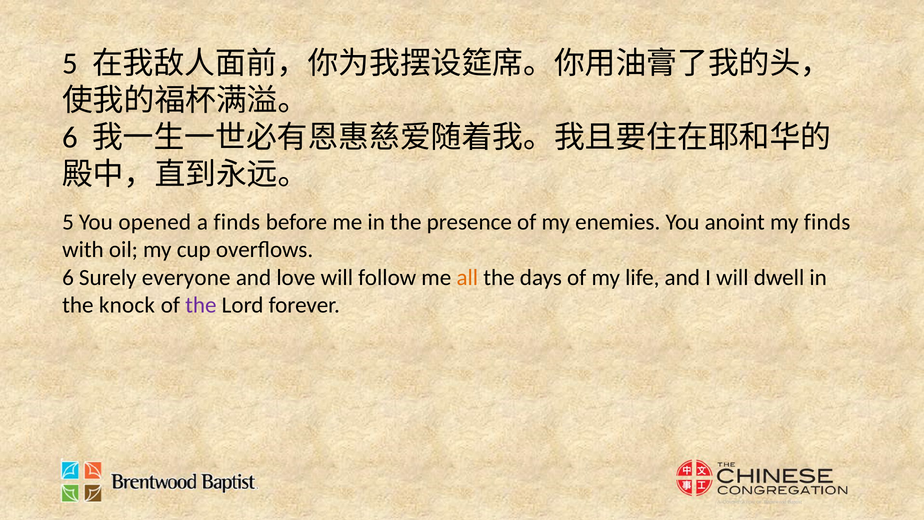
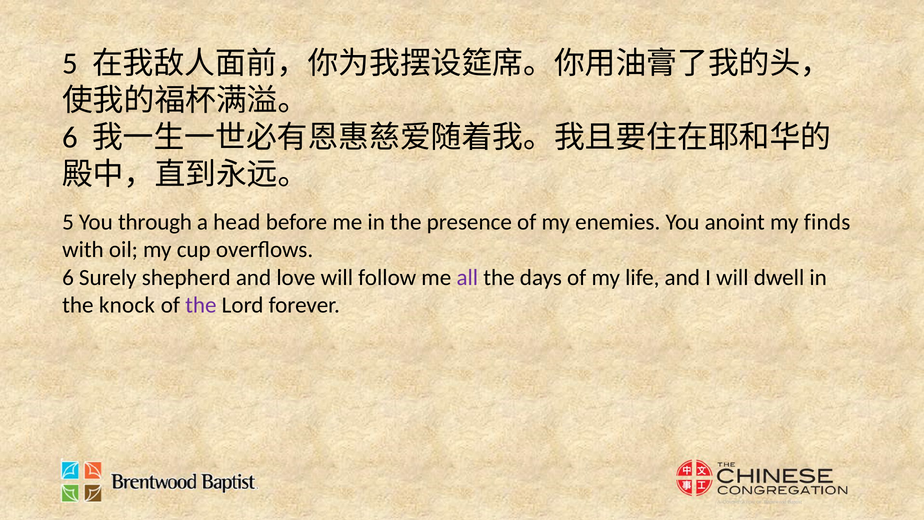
opened: opened -> through (155, 222)
a finds: finds -> head (237, 222)
everyone: everyone -> shepherd (186, 277)
all colour: orange -> purple (467, 277)
